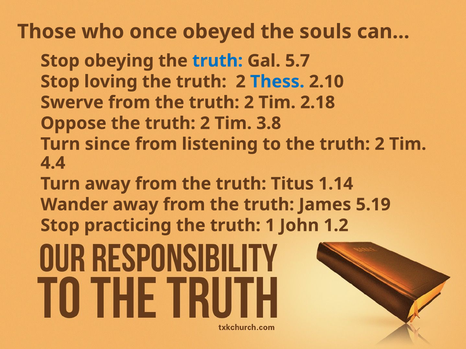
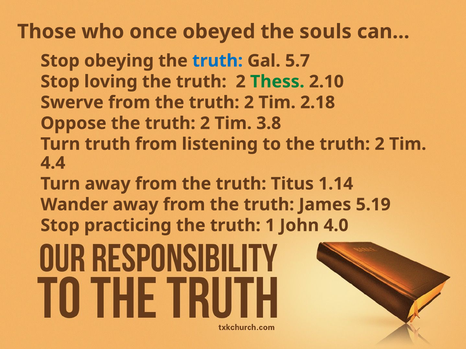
Thess colour: blue -> green (277, 82)
Turn since: since -> truth (108, 144)
1.2: 1.2 -> 4.0 (336, 226)
